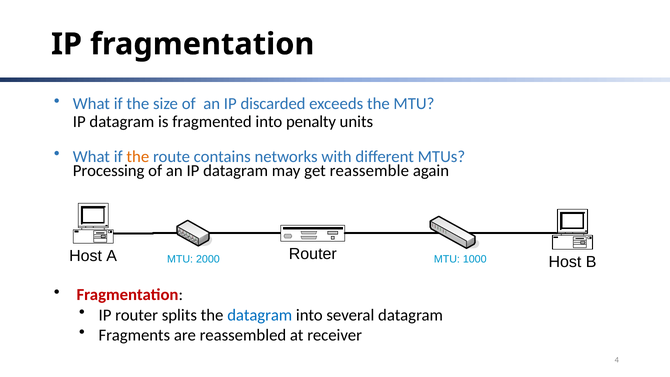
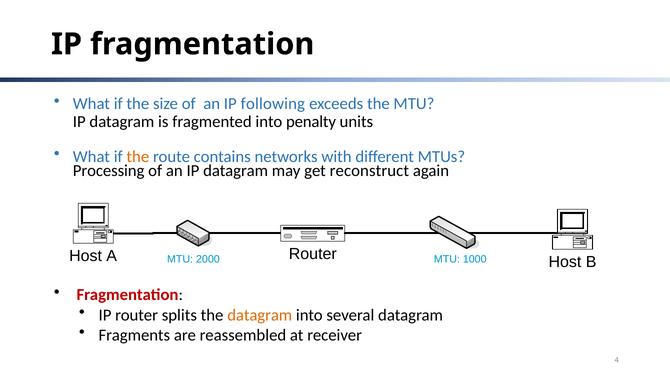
discarded: discarded -> following (273, 104)
reassemble: reassemble -> reconstruct (369, 171)
datagram colour: blue -> orange (260, 315)
